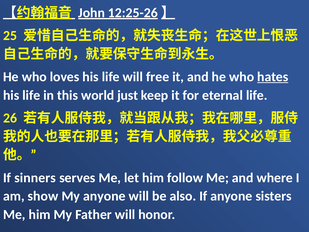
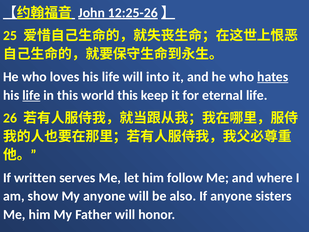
free: free -> into (158, 77)
life underline: none -> present (31, 95)
world just: just -> this (128, 95)
sinners: sinners -> written (35, 178)
